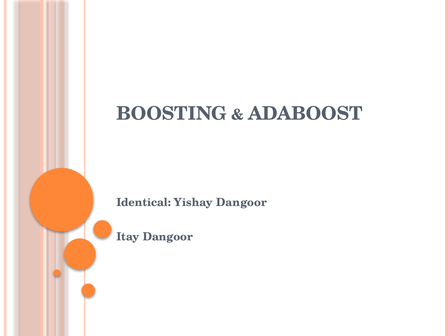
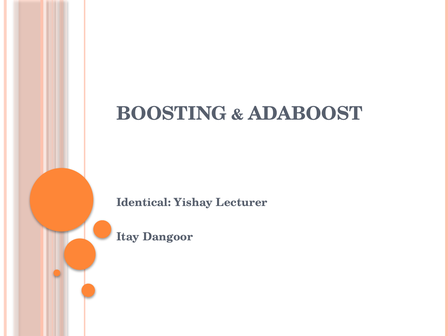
Yishay Dangoor: Dangoor -> Lecturer (242, 202)
